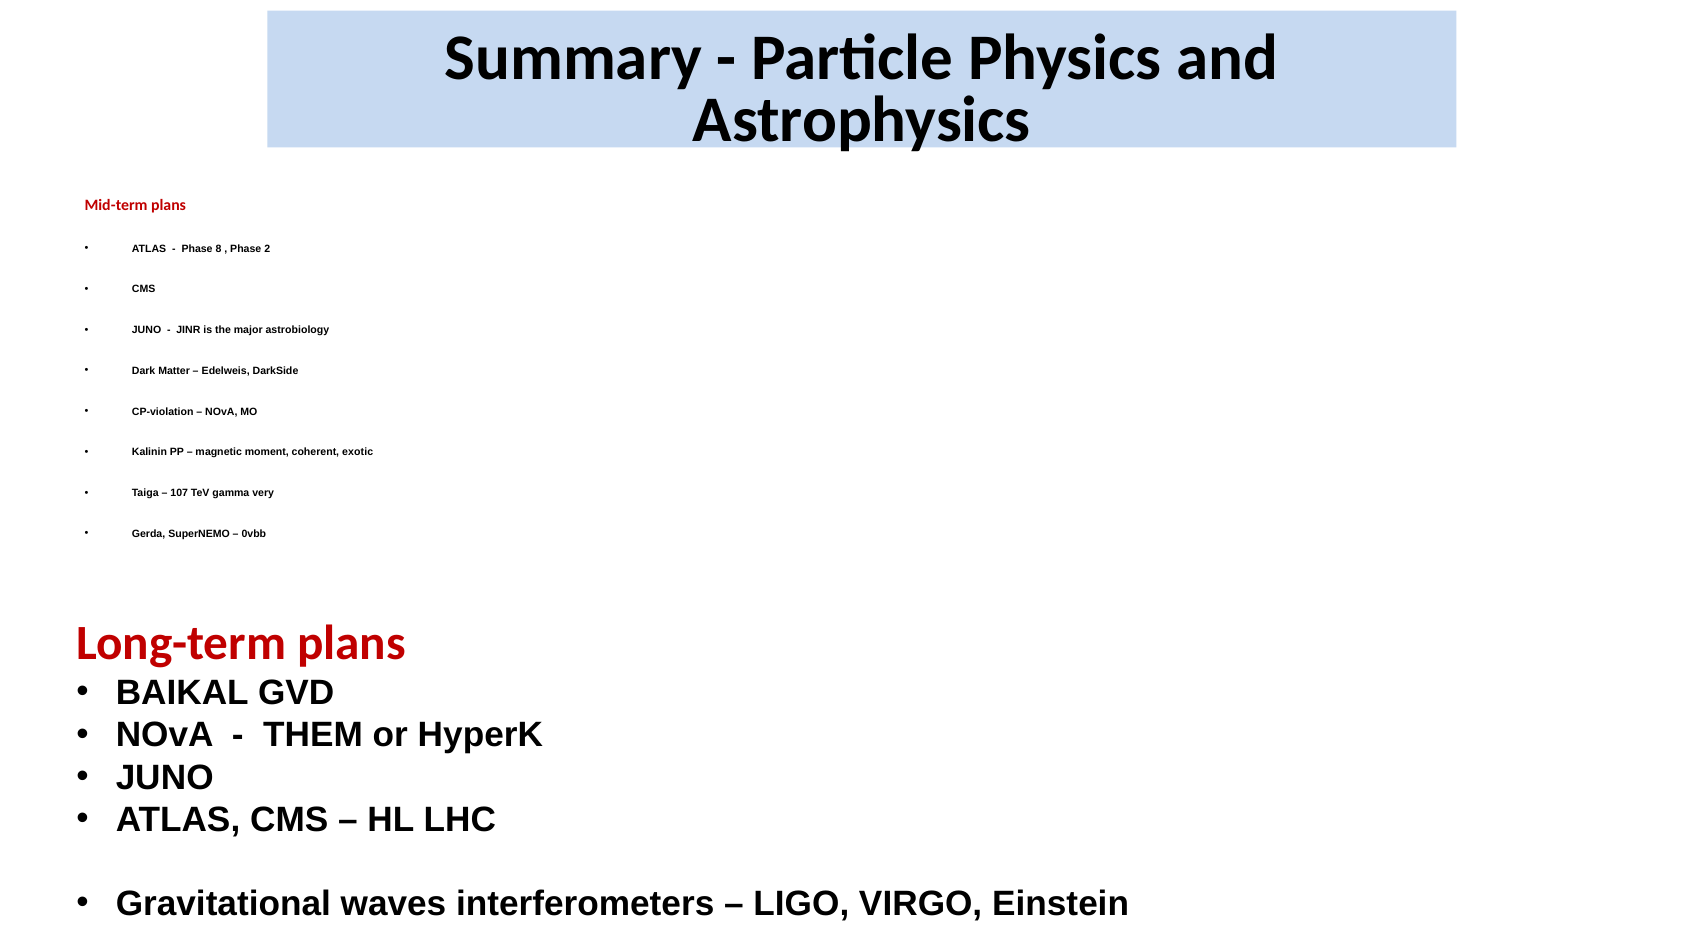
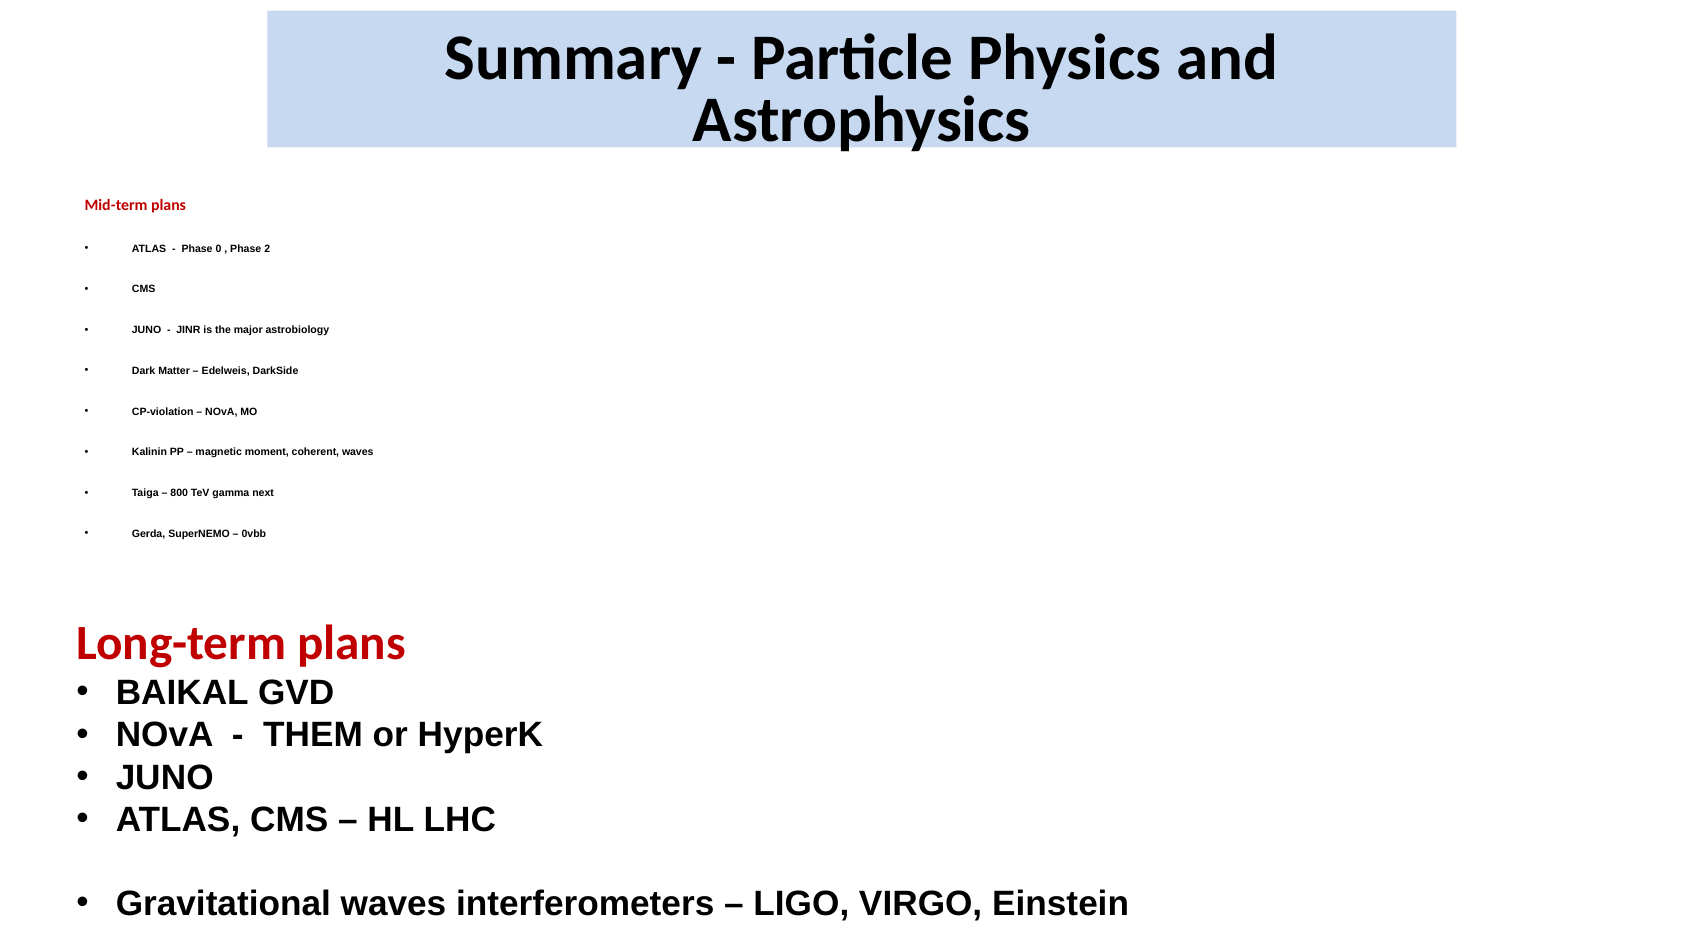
8: 8 -> 0 (218, 249)
coherent exotic: exotic -> waves (358, 453)
107: 107 -> 800 (179, 493)
very: very -> next (263, 493)
